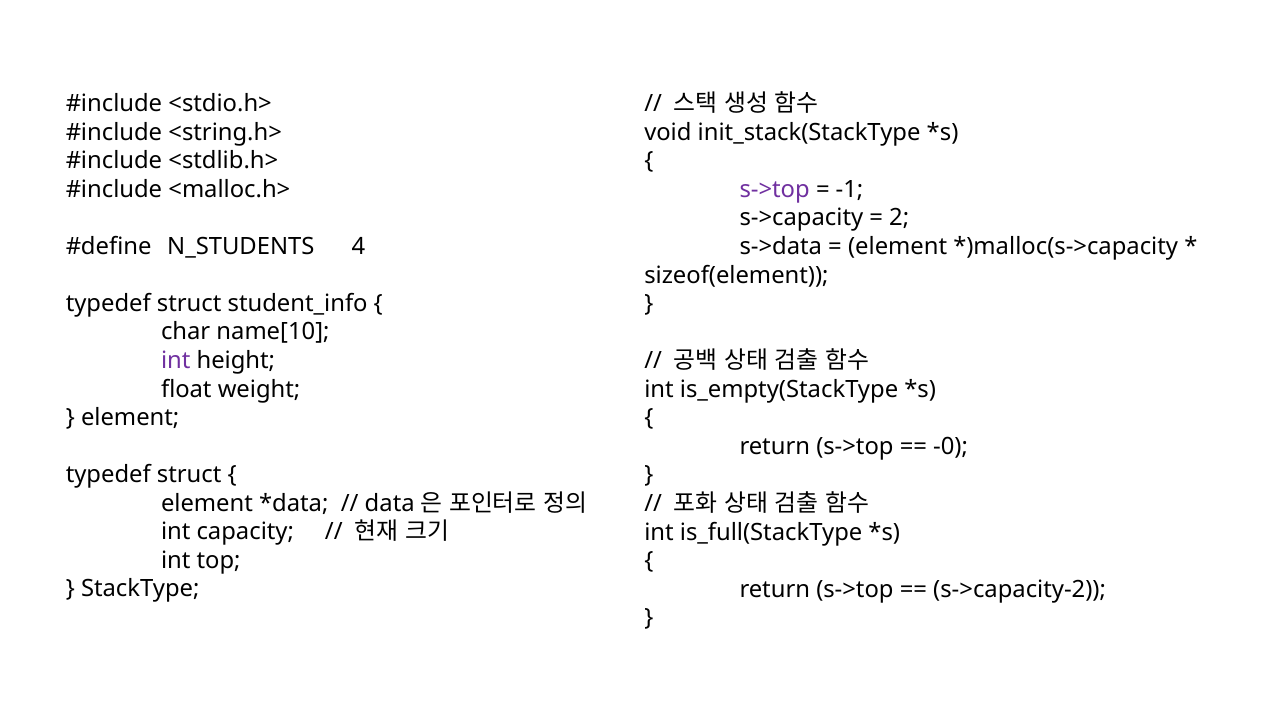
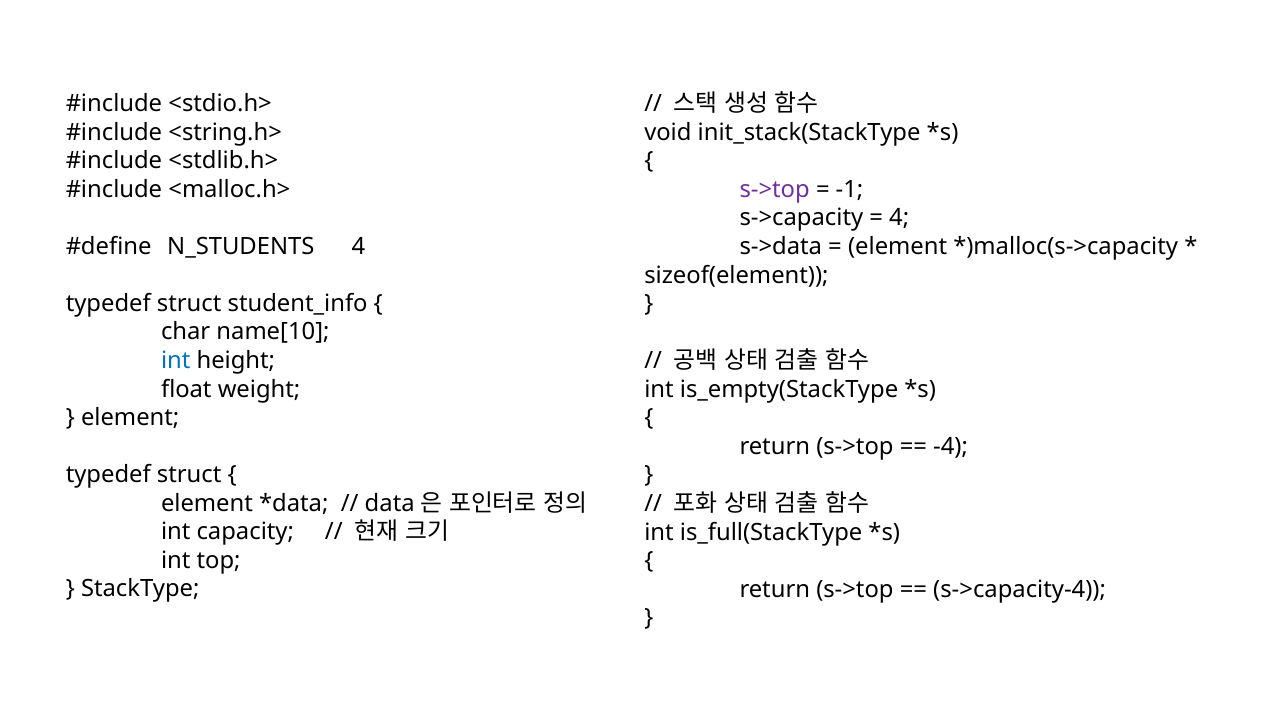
2: 2 -> 4 (899, 218)
int colour: purple -> blue (176, 361)
-0: -0 -> -4 (951, 447)
s->capacity-2: s->capacity-2 -> s->capacity-4 (1020, 590)
